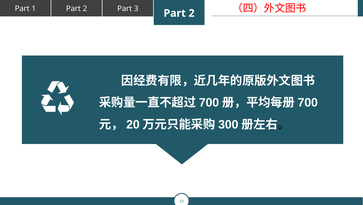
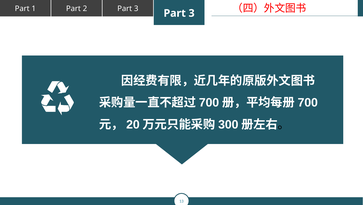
2: 2 -> 3 (192, 13)
